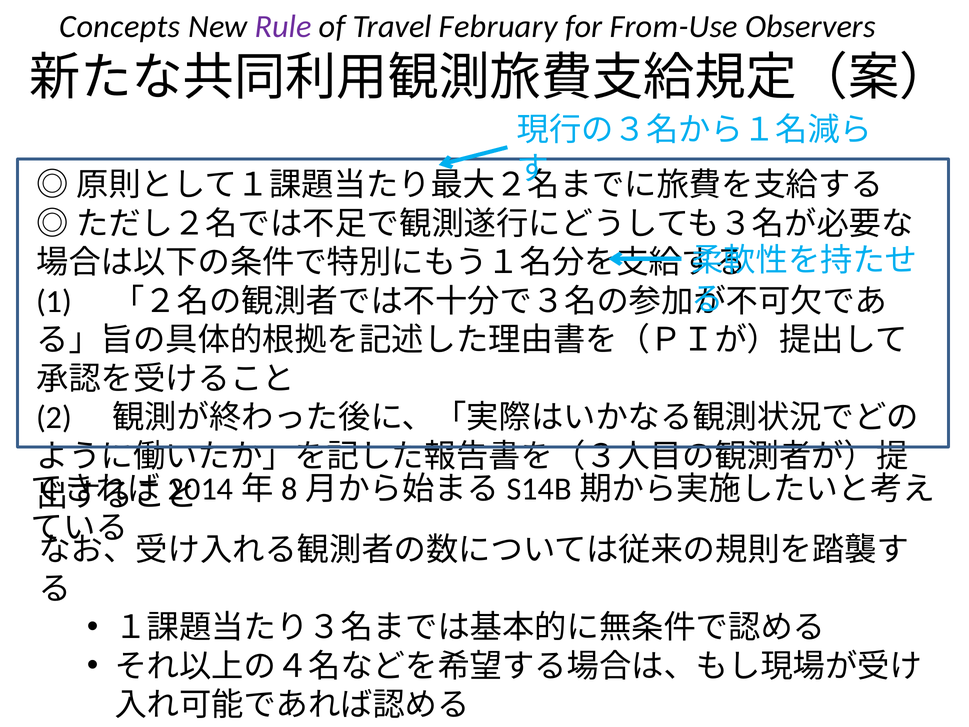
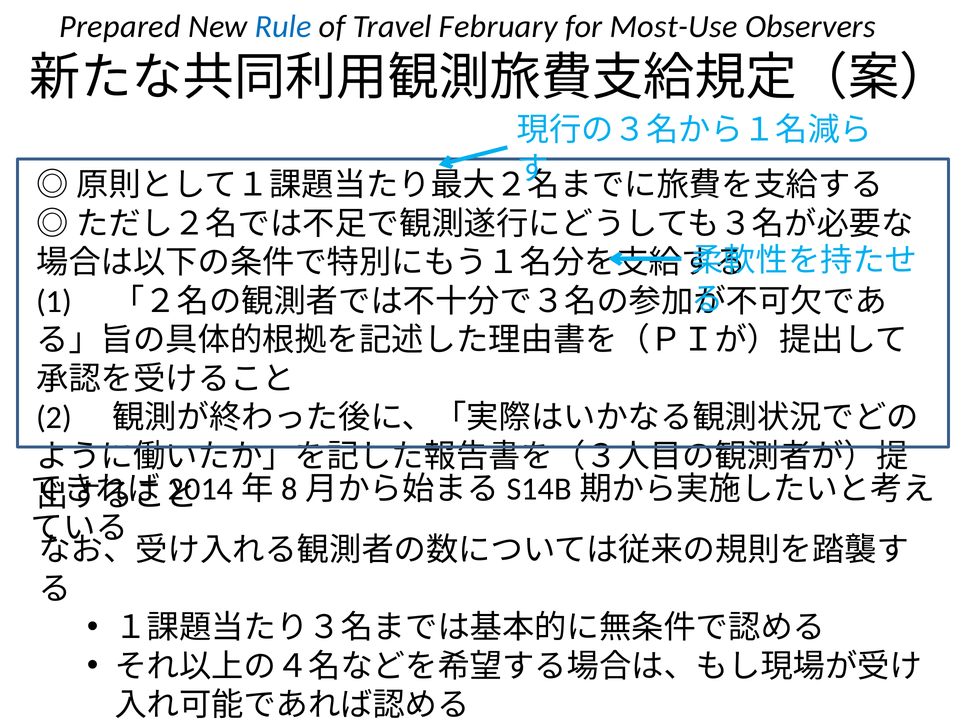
Concepts: Concepts -> Prepared (120, 26)
Rule colour: purple -> blue (283, 26)
From-Use: From-Use -> Most-Use (674, 26)
